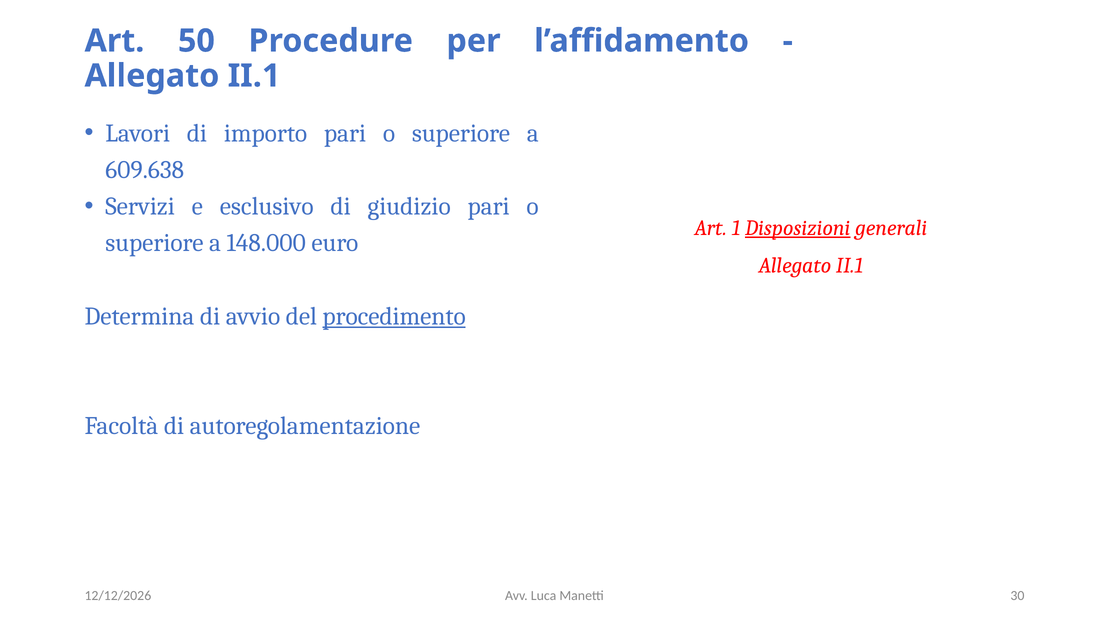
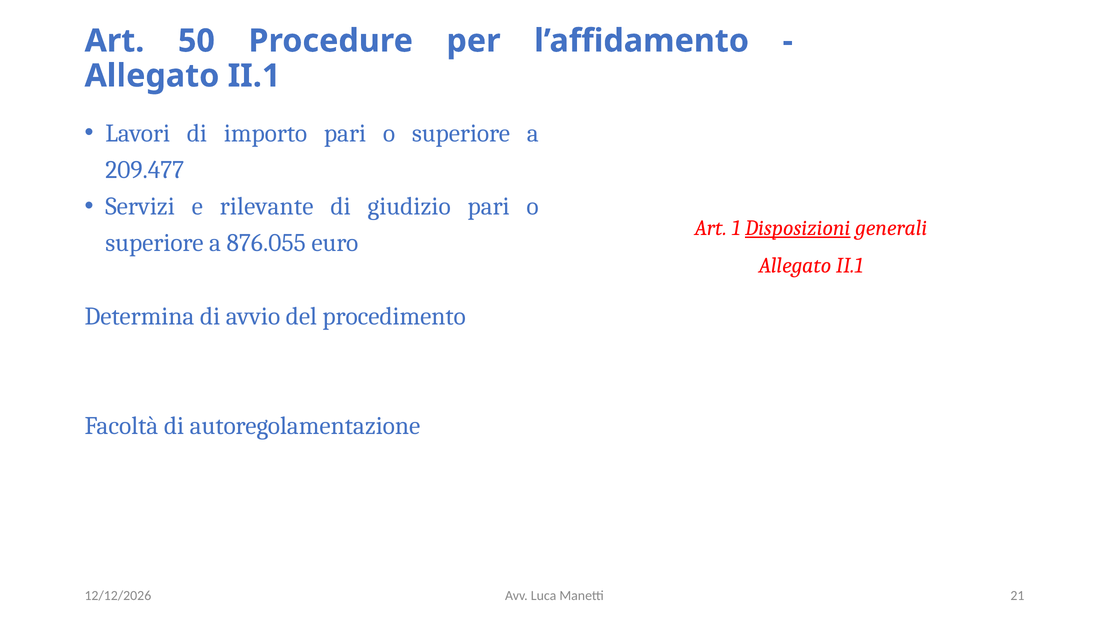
609.638: 609.638 -> 209.477 (145, 170)
esclusivo: esclusivo -> rilevante (267, 206)
148.000: 148.000 -> 876.055 (266, 243)
procedimento underline: present -> none (394, 316)
30: 30 -> 21 (1017, 596)
